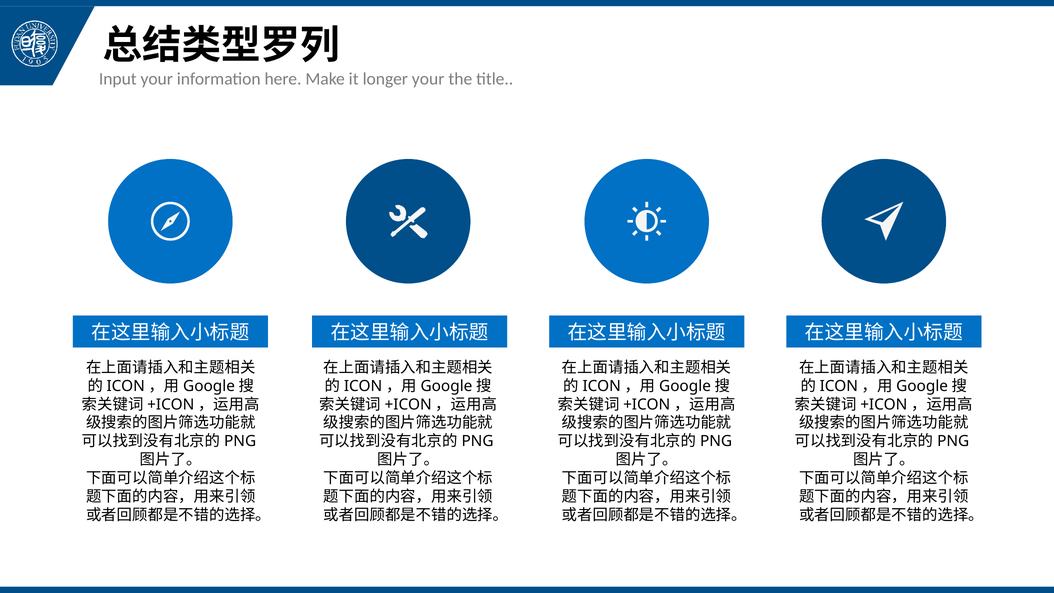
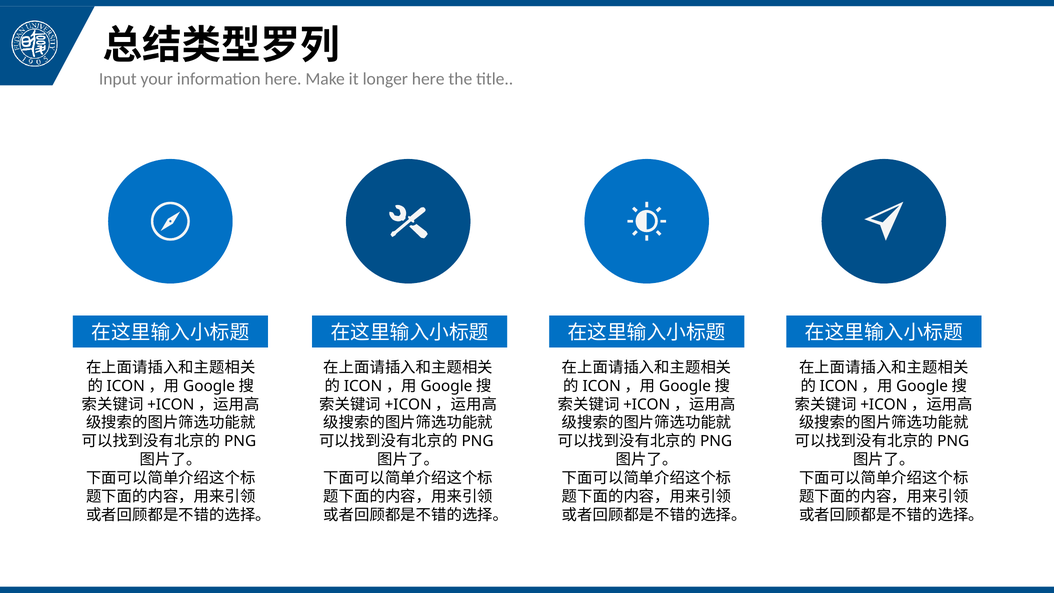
longer your: your -> here (428, 79)
